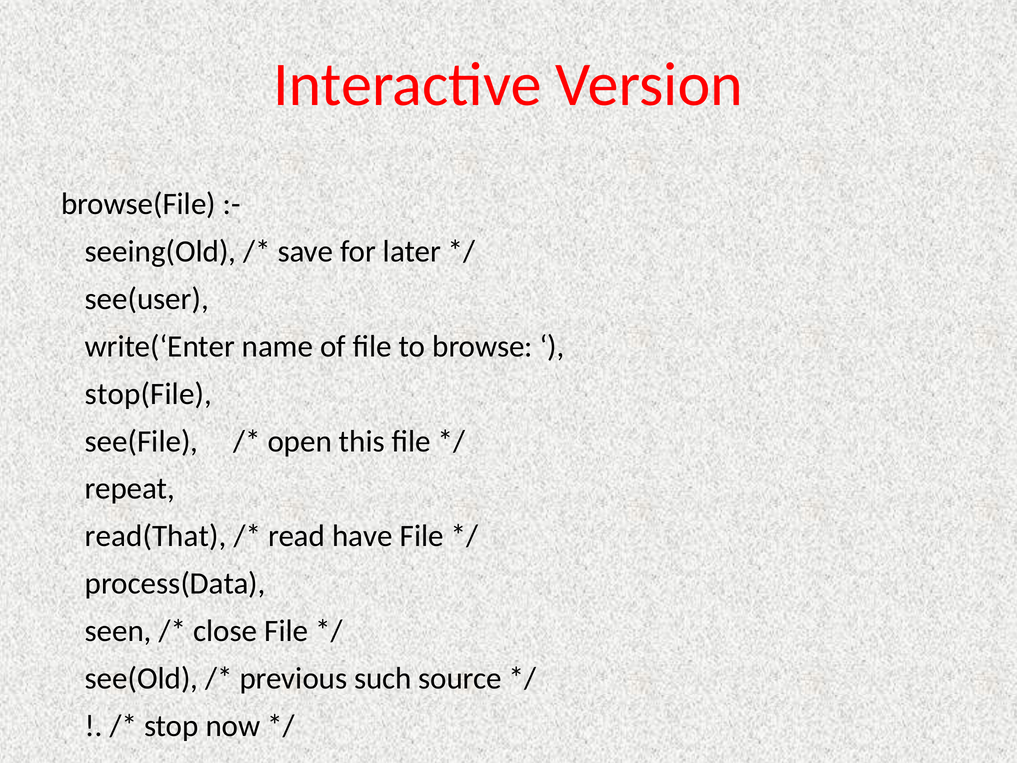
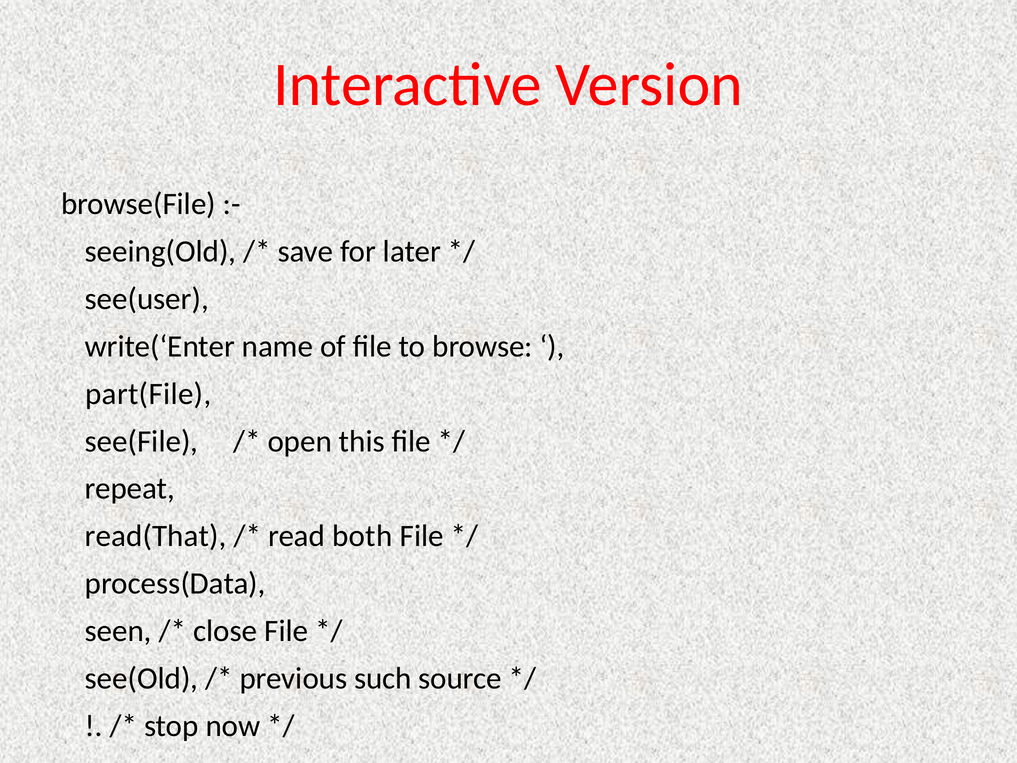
stop(File: stop(File -> part(File (148, 394)
have: have -> both (362, 536)
